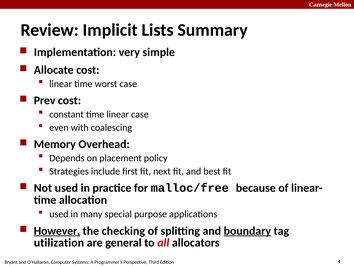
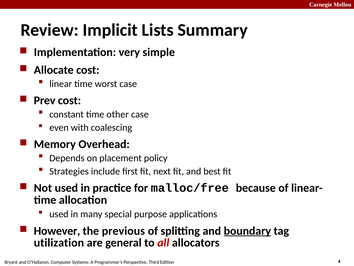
time linear: linear -> other (118, 114)
However underline: present -> none (57, 230)
checking: checking -> previous (123, 230)
